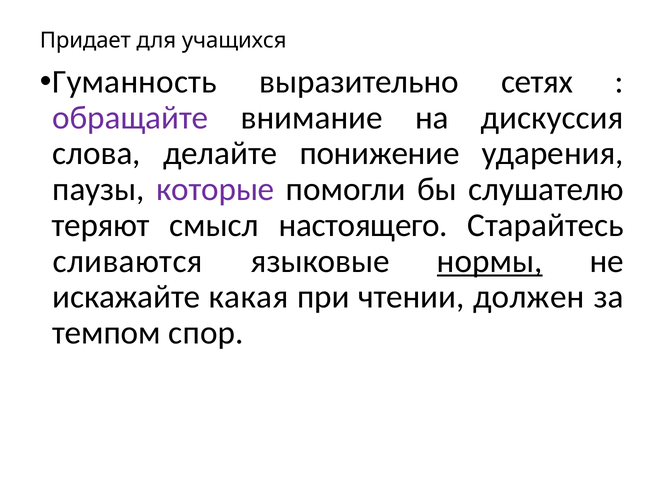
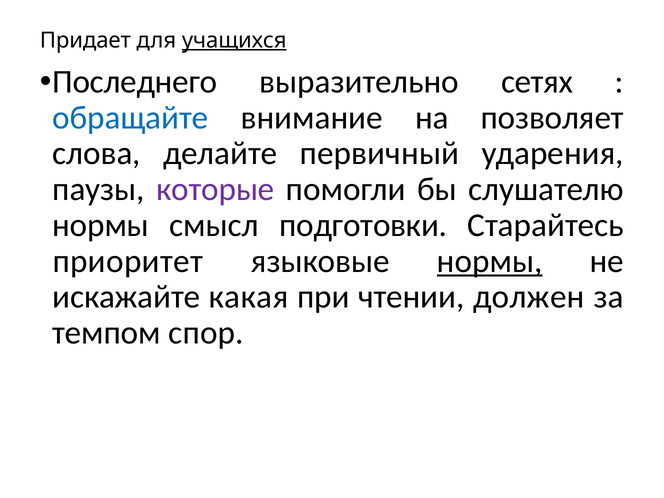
учащихся underline: none -> present (234, 40)
Гуманность: Гуманность -> Последнего (135, 82)
обращайте colour: purple -> blue (130, 118)
дискуссия: дискуссия -> позволяет (552, 118)
понижение: понижение -> первичный (379, 154)
теряют: теряют -> нормы (101, 225)
настоящего: настоящего -> подготовки (363, 225)
сливаются: сливаются -> приоритет (128, 261)
